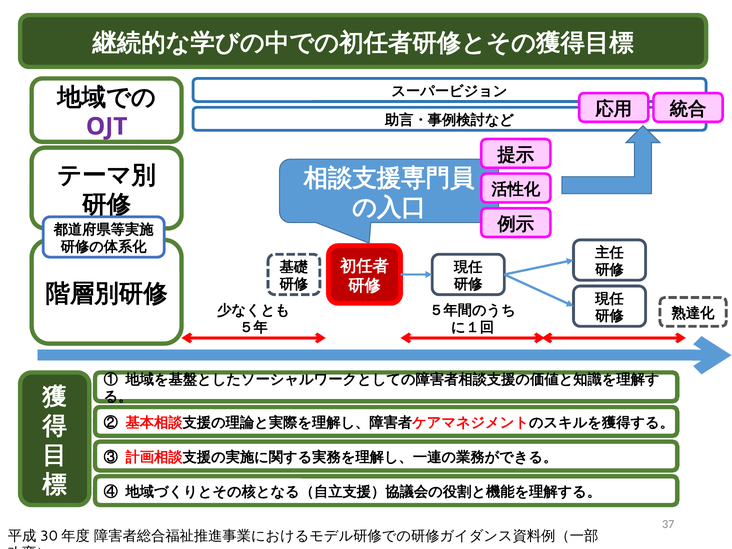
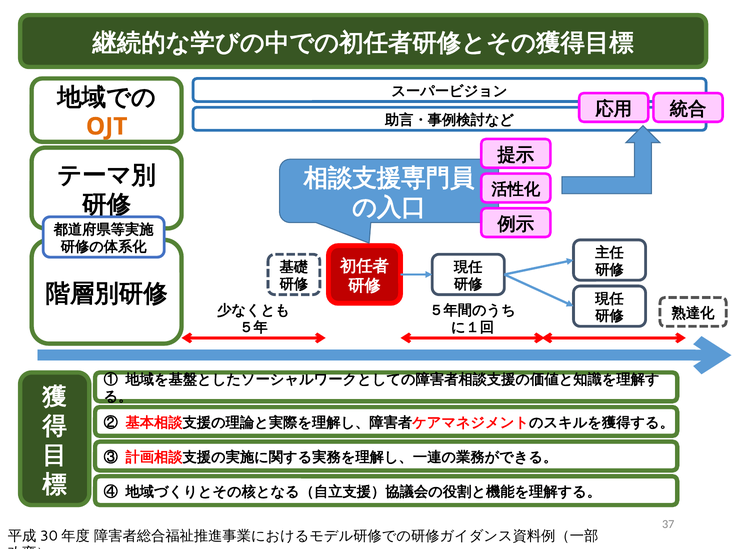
OJT colour: purple -> orange (107, 127)
